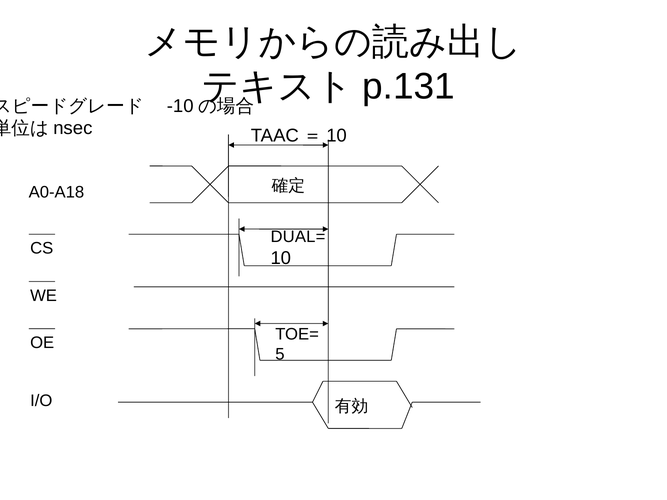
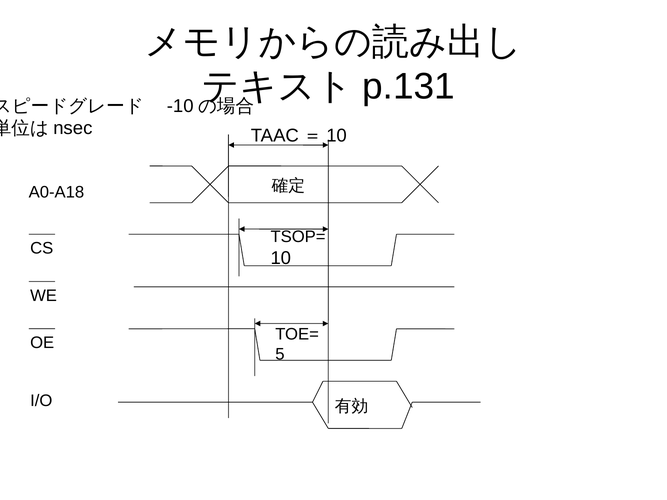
DUAL=: DUAL= -> TSOP= (298, 237)
